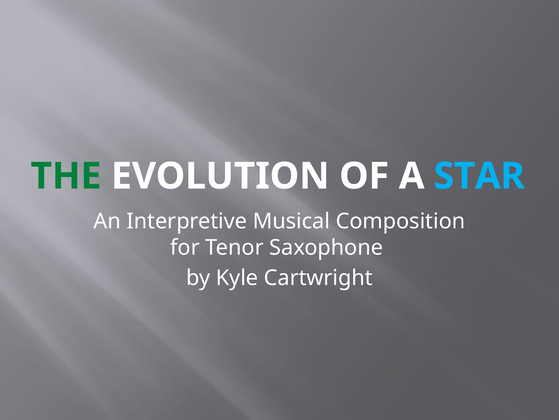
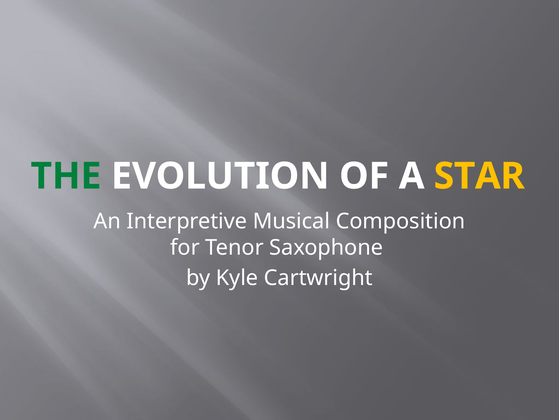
STAR colour: light blue -> yellow (479, 176)
